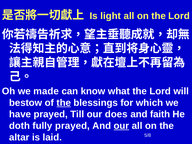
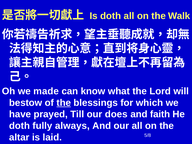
Is light: light -> doth (111, 16)
on the Lord: Lord -> Walk (179, 16)
fully prayed: prayed -> always (72, 126)
our underline: present -> none (121, 126)
